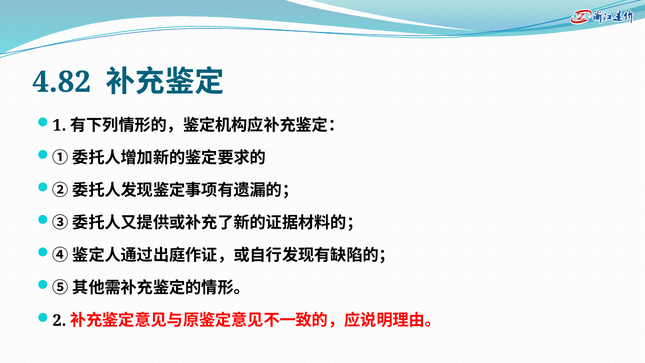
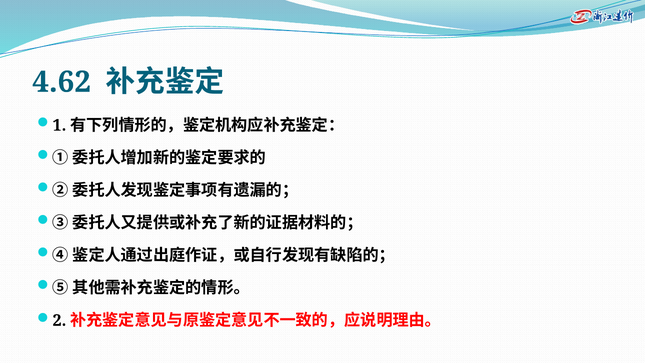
4.82: 4.82 -> 4.62 (62, 82)
